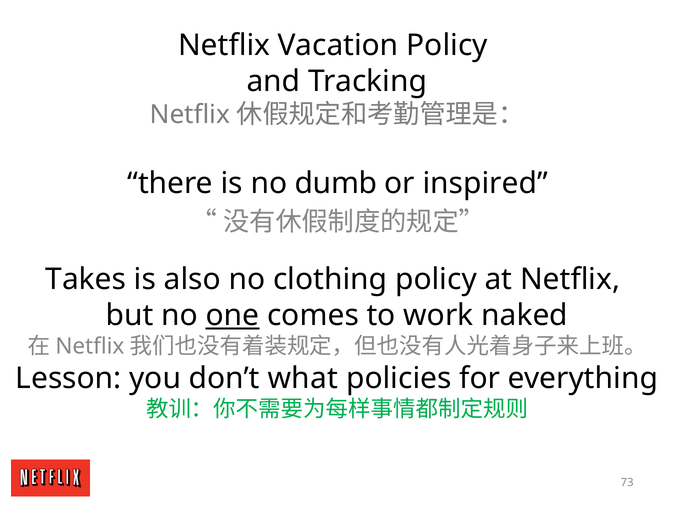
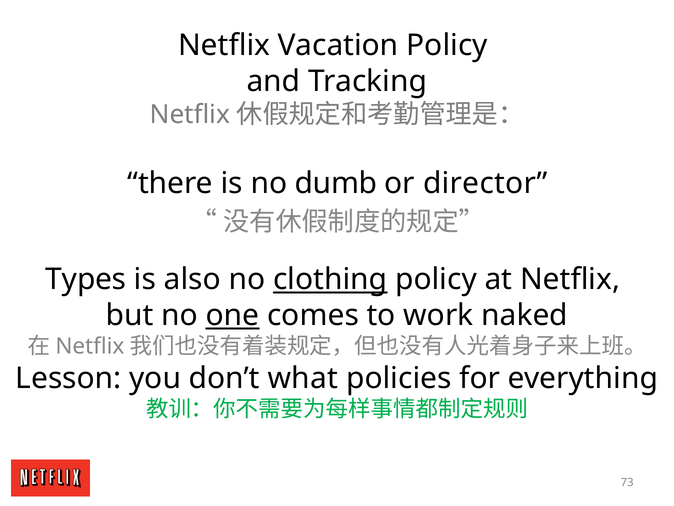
inspired: inspired -> director (485, 183)
Takes: Takes -> Types (86, 279)
clothing underline: none -> present (330, 279)
